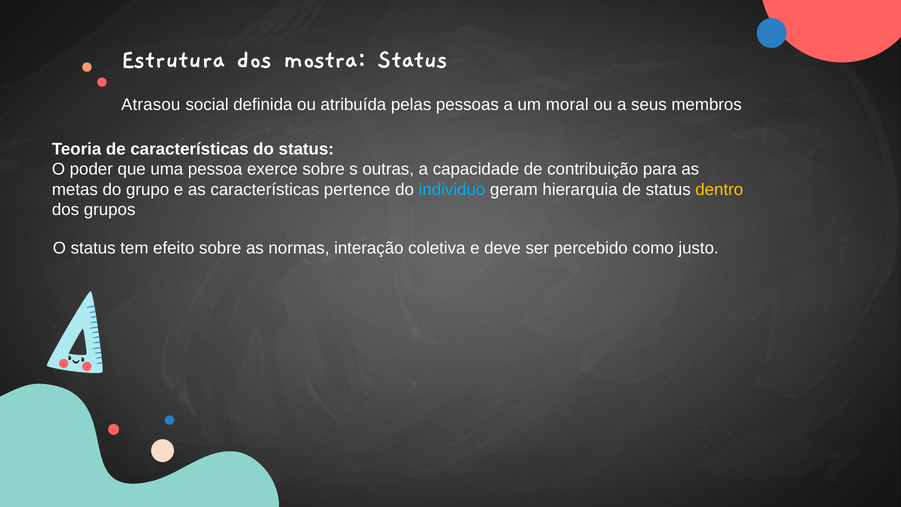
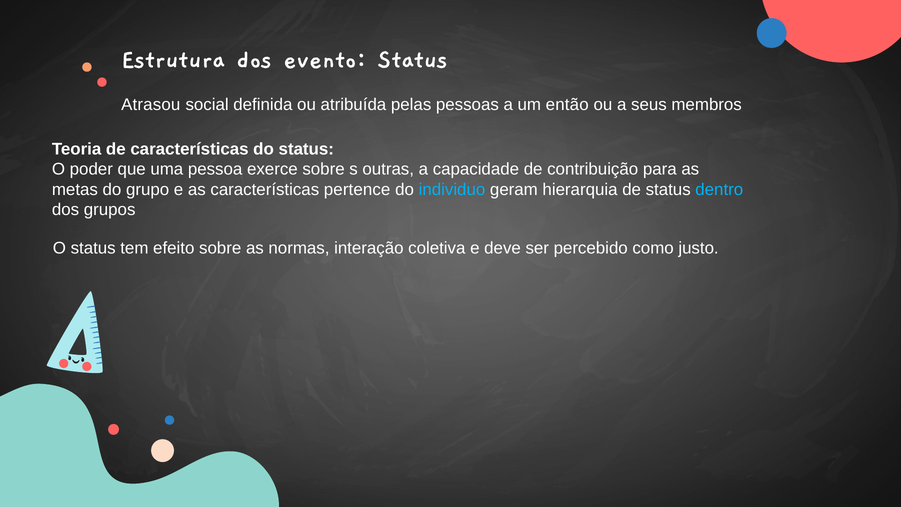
mostra: mostra -> evento (325, 59)
moral: moral -> então (567, 104)
dentro colour: yellow -> light blue (719, 189)
